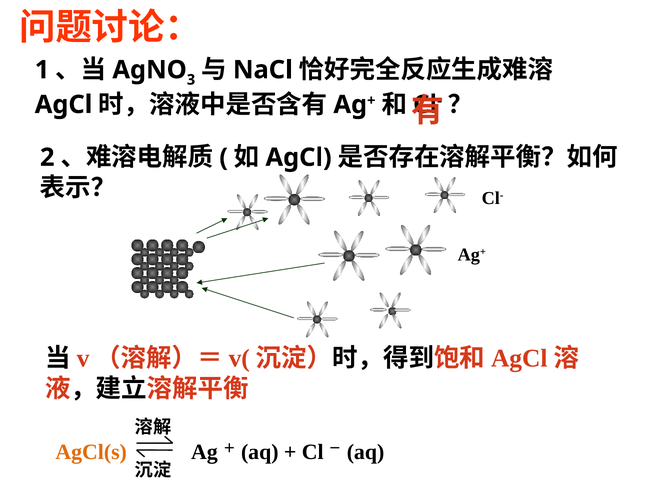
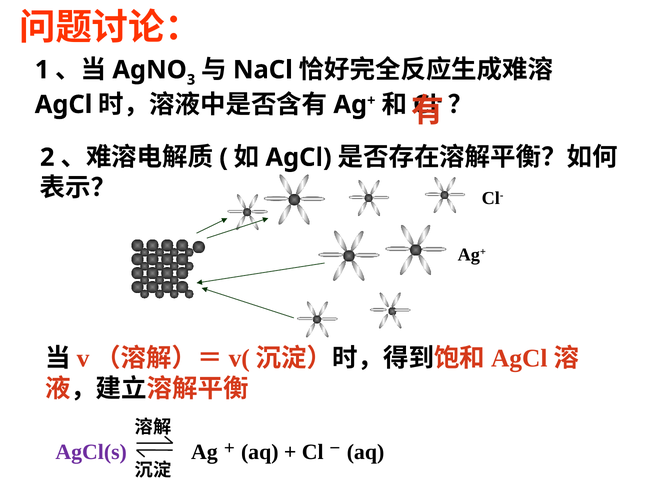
AgCl(s colour: orange -> purple (91, 452)
